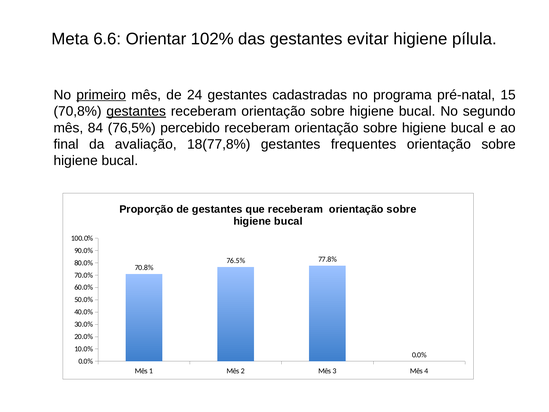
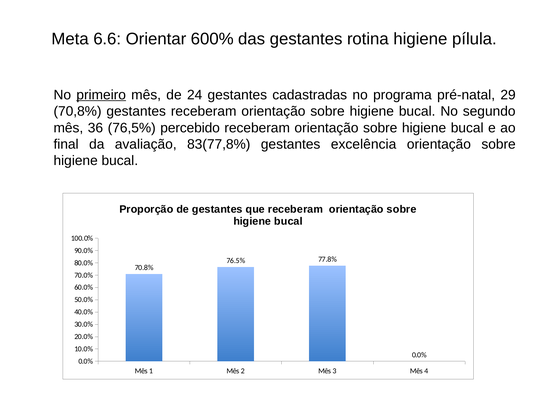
102%: 102% -> 600% (212, 39)
evitar: evitar -> rotina (368, 39)
15: 15 -> 29 (508, 95)
gestantes underline: present -> none (136, 111)
84: 84 -> 36 (95, 128)
18(77,8%: 18(77,8% -> 83(77,8% (219, 144)
frequentes: frequentes -> excelência (364, 144)
